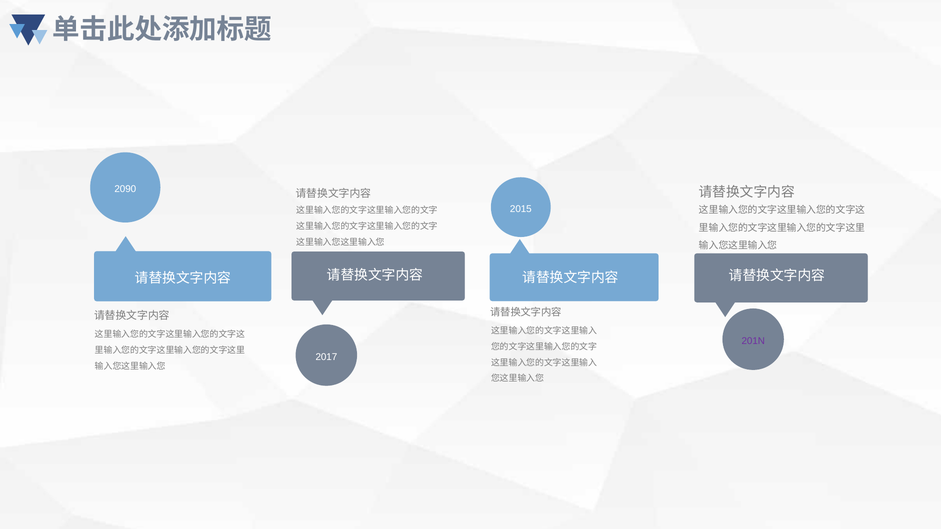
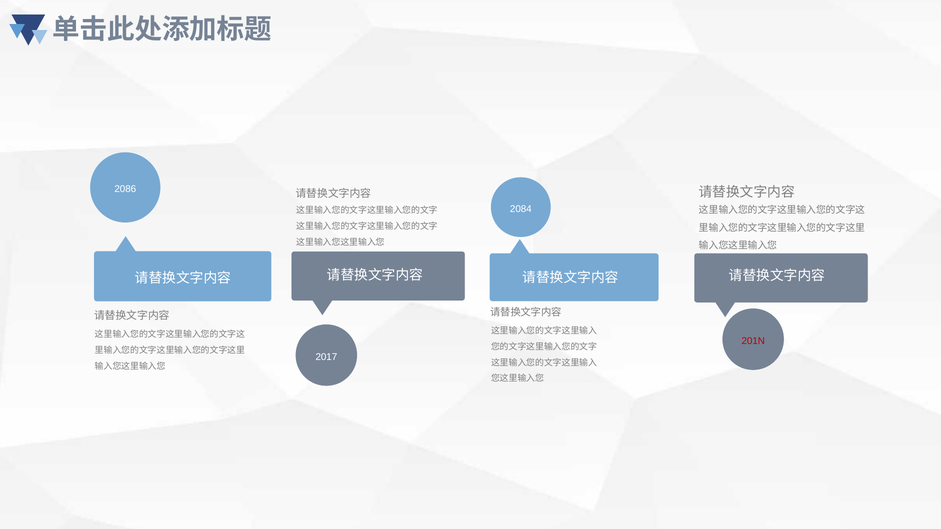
2090: 2090 -> 2086 (125, 189)
2015: 2015 -> 2084 (521, 209)
201N colour: purple -> red (753, 341)
